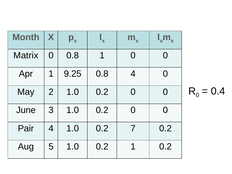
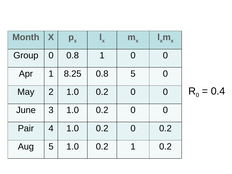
Matrix: Matrix -> Group (26, 55)
9.25: 9.25 -> 8.25 (73, 74)
0.8 4: 4 -> 5 (133, 74)
4 1.0 0.2 7: 7 -> 0 (133, 128)
